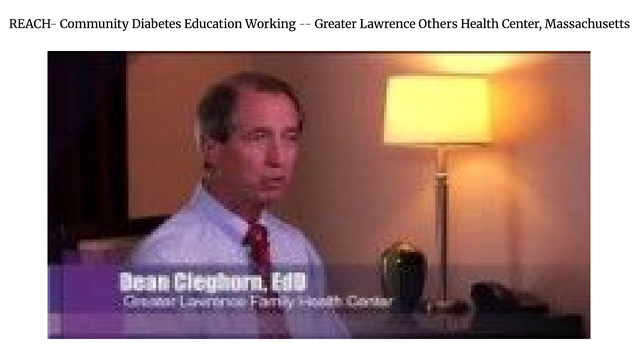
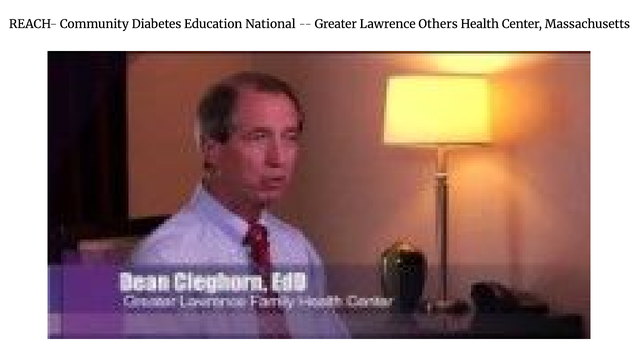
Working: Working -> National (270, 24)
